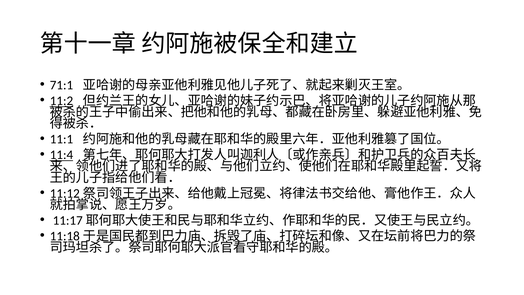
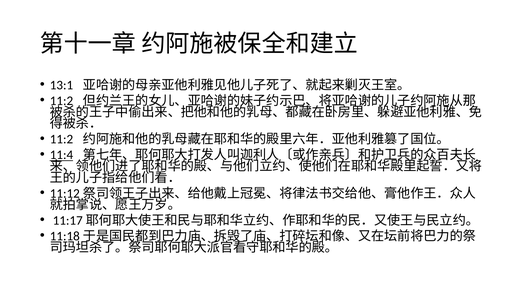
71:1: 71:1 -> 13:1 (61, 85)
11:2 underline: present -> none (61, 101)
11:1: 11:1 -> 11:2 (61, 139)
